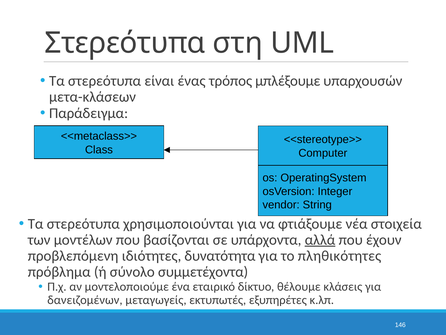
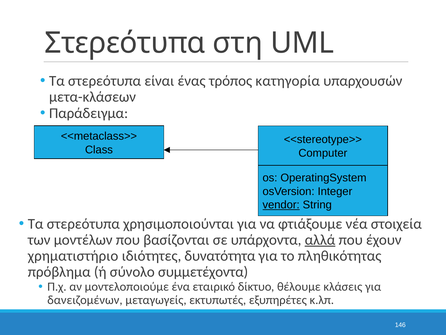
μπλέξουμε: μπλέξουμε -> κατηγορία (288, 81)
vendor underline: none -> present (281, 204)
προβλεπόμενη: προβλεπόμενη -> χρηματιστήριο (73, 256)
πληθικότητες: πληθικότητες -> πληθικότητας (340, 256)
